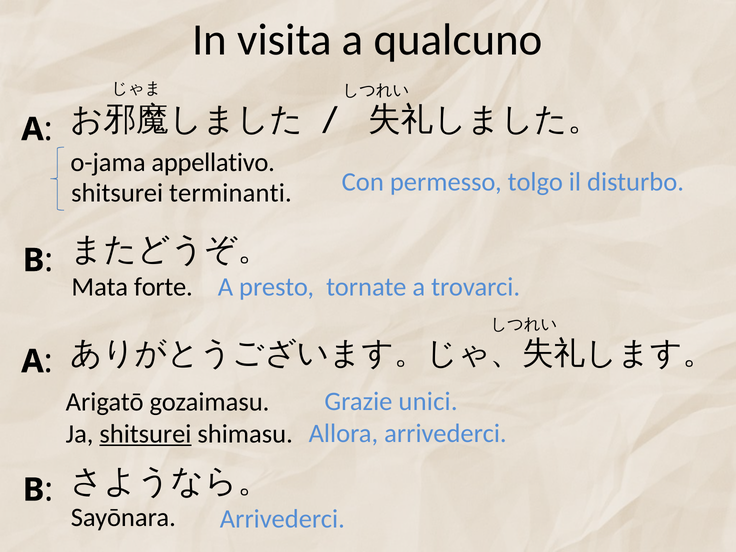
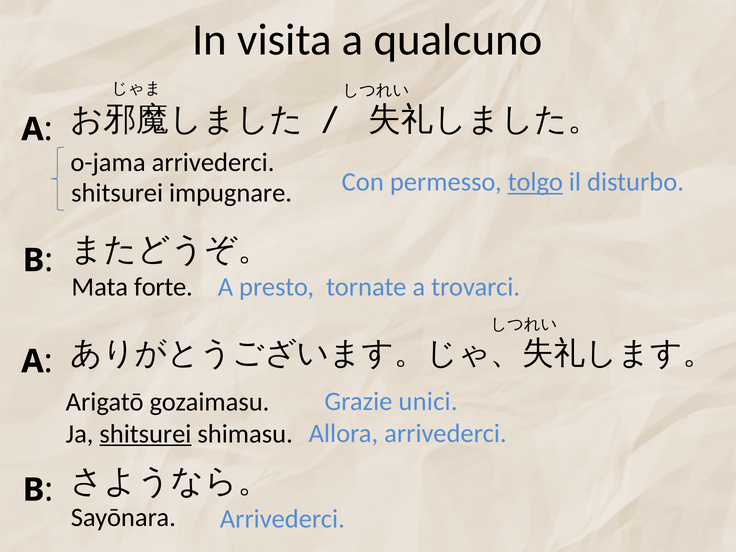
o-jama appellativo: appellativo -> arrivederci (213, 162)
tolgo underline: none -> present (535, 182)
terminanti: terminanti -> impugnare (231, 193)
